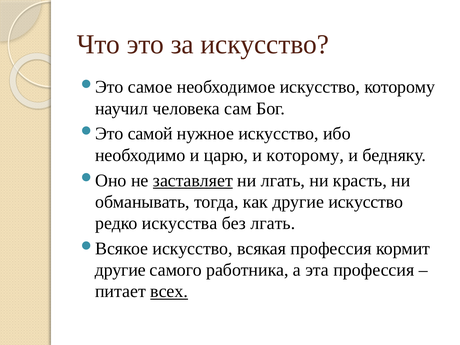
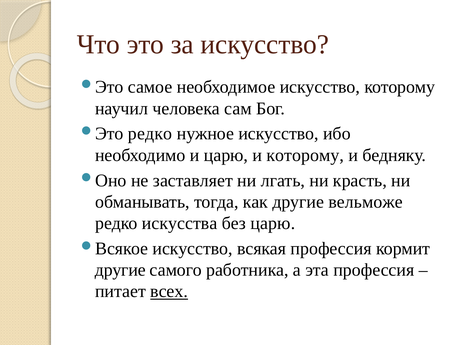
самой: самой -> редко (150, 134)
заставляет underline: present -> none (193, 180)
другие искусство: искусство -> вельможе (366, 202)
без лгать: лгать -> царю (273, 223)
